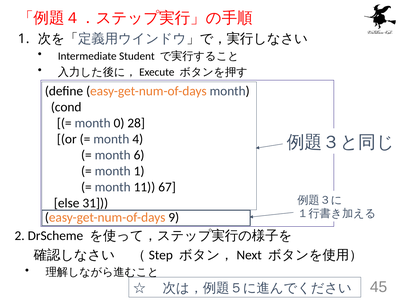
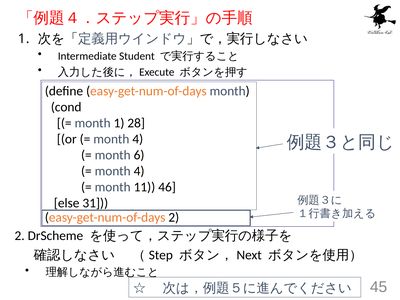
month 0: 0 -> 1 (119, 123)
1: 1 -> 4 (139, 171)
67: 67 -> 46 (167, 187)
easy-get-num-of-days 9: 9 -> 2 (174, 217)
